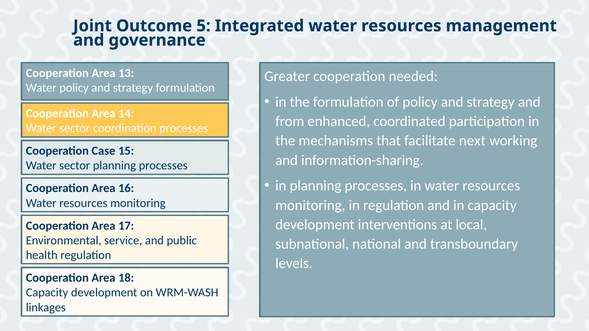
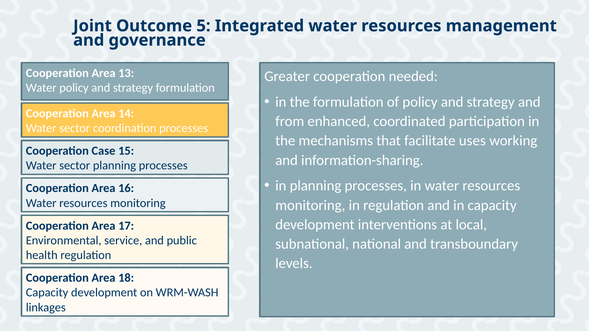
next: next -> uses (472, 141)
